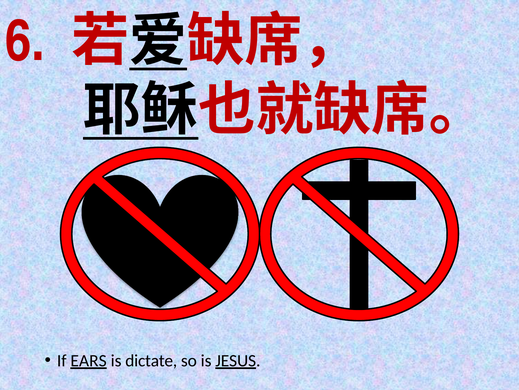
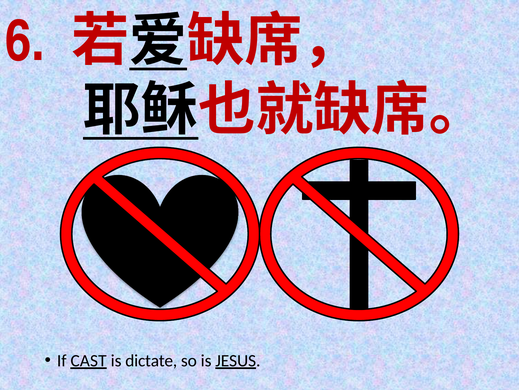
EARS: EARS -> CAST (89, 360)
